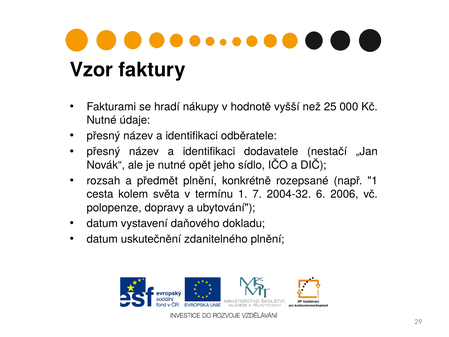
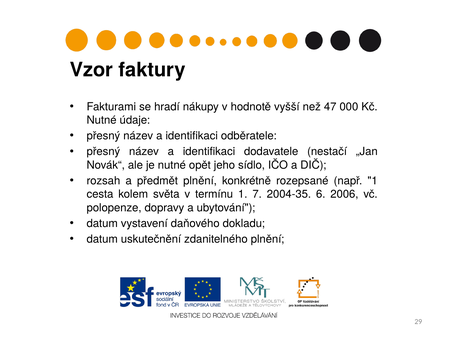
25: 25 -> 47 (330, 107)
2004-32: 2004-32 -> 2004-35 (289, 194)
